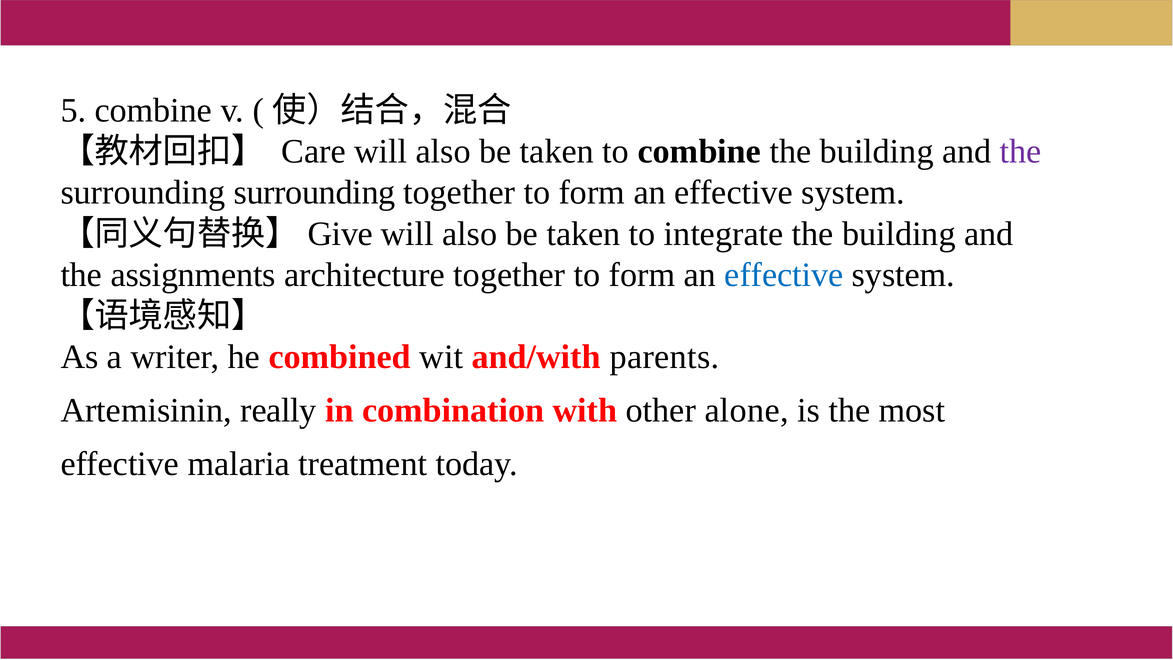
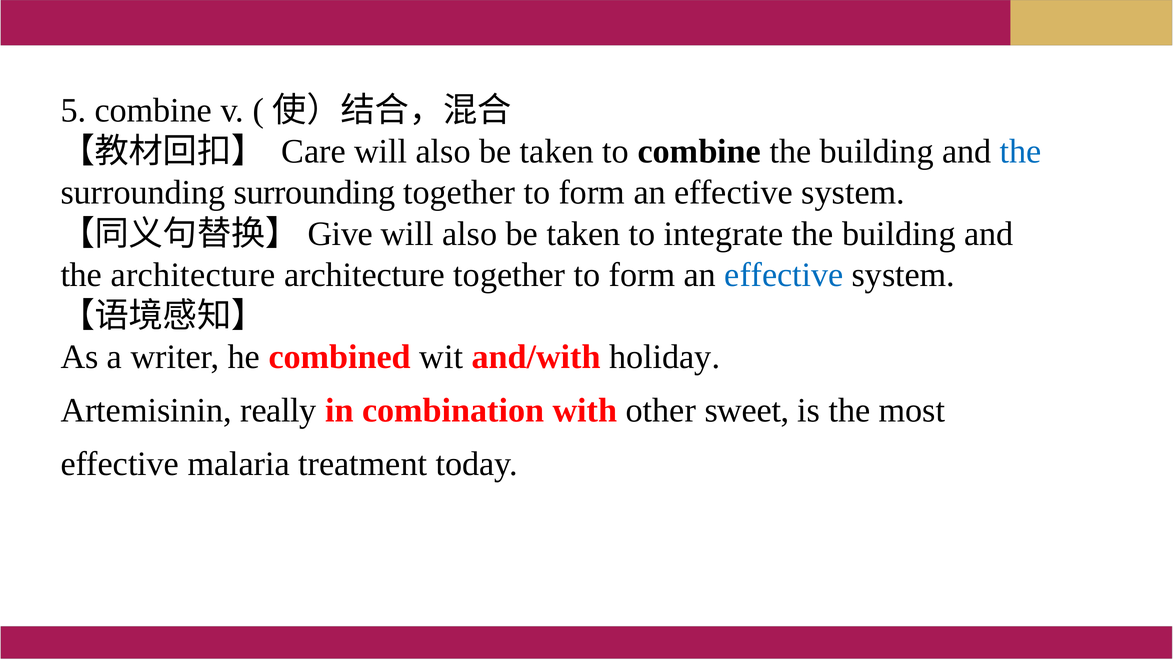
the colour: purple -> blue (1021, 151)
the assignments: assignments -> architecture (193, 275)
parents: parents -> holiday (665, 357)
alone: alone -> sweet (747, 410)
